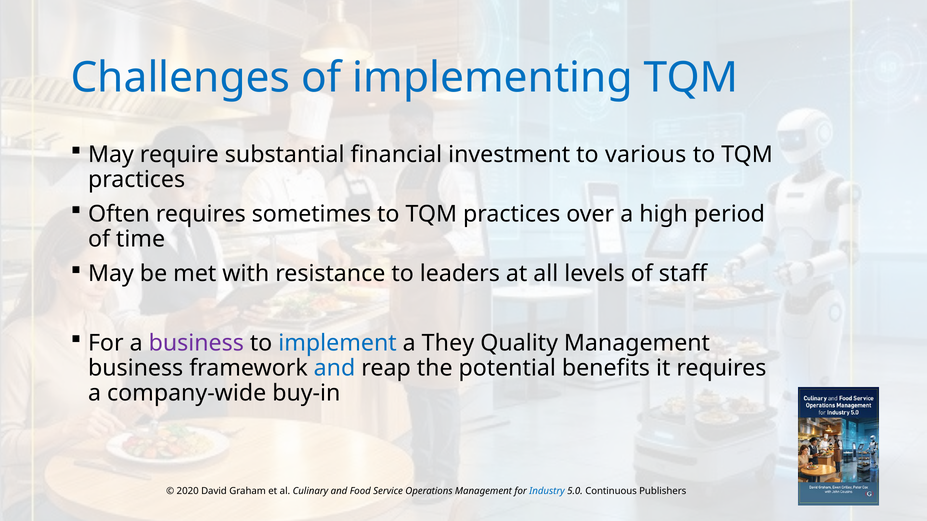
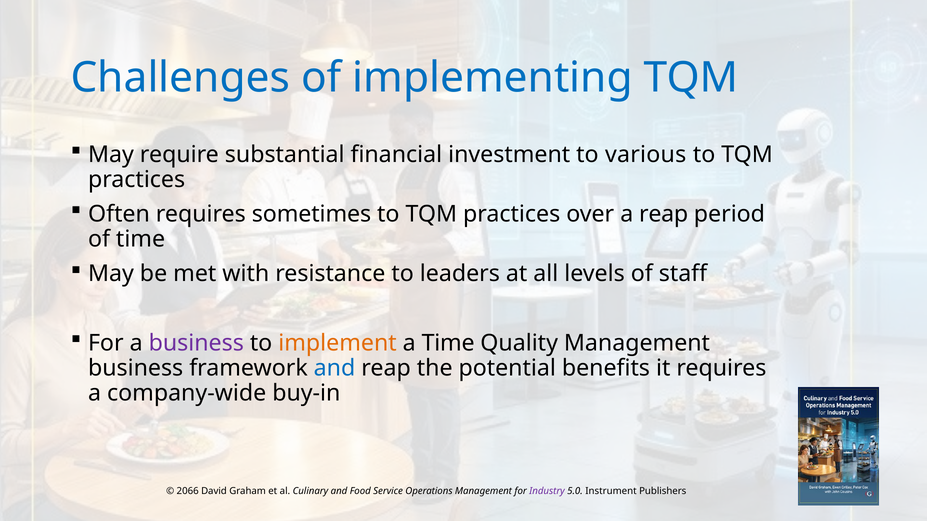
a high: high -> reap (664, 214)
implement colour: blue -> orange (337, 343)
a They: They -> Time (448, 343)
2020: 2020 -> 2066 (188, 492)
Industry colour: blue -> purple (547, 492)
Continuous: Continuous -> Instrument (611, 492)
